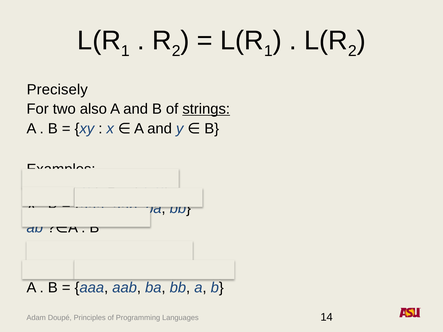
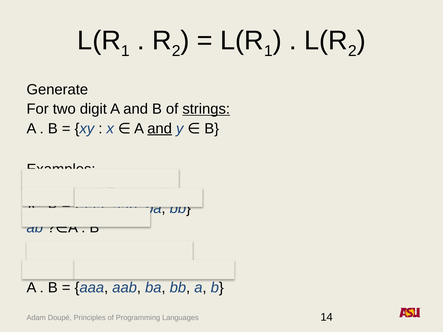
Precisely: Precisely -> Generate (57, 90)
also: also -> digit (93, 109)
and underline: none -> present (160, 129)
